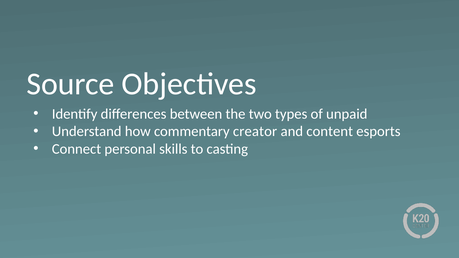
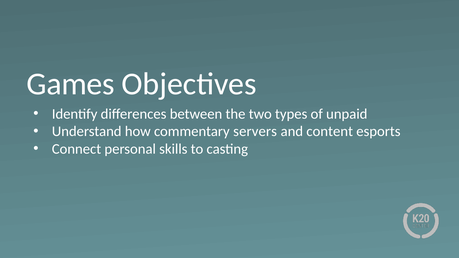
Source: Source -> Games (71, 84)
creator: creator -> servers (255, 132)
